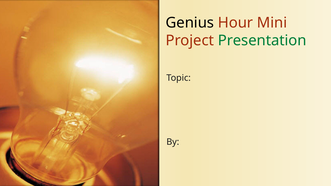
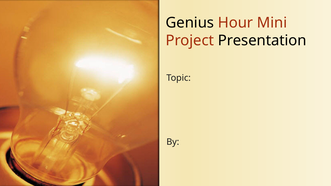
Presentation colour: green -> black (262, 41)
